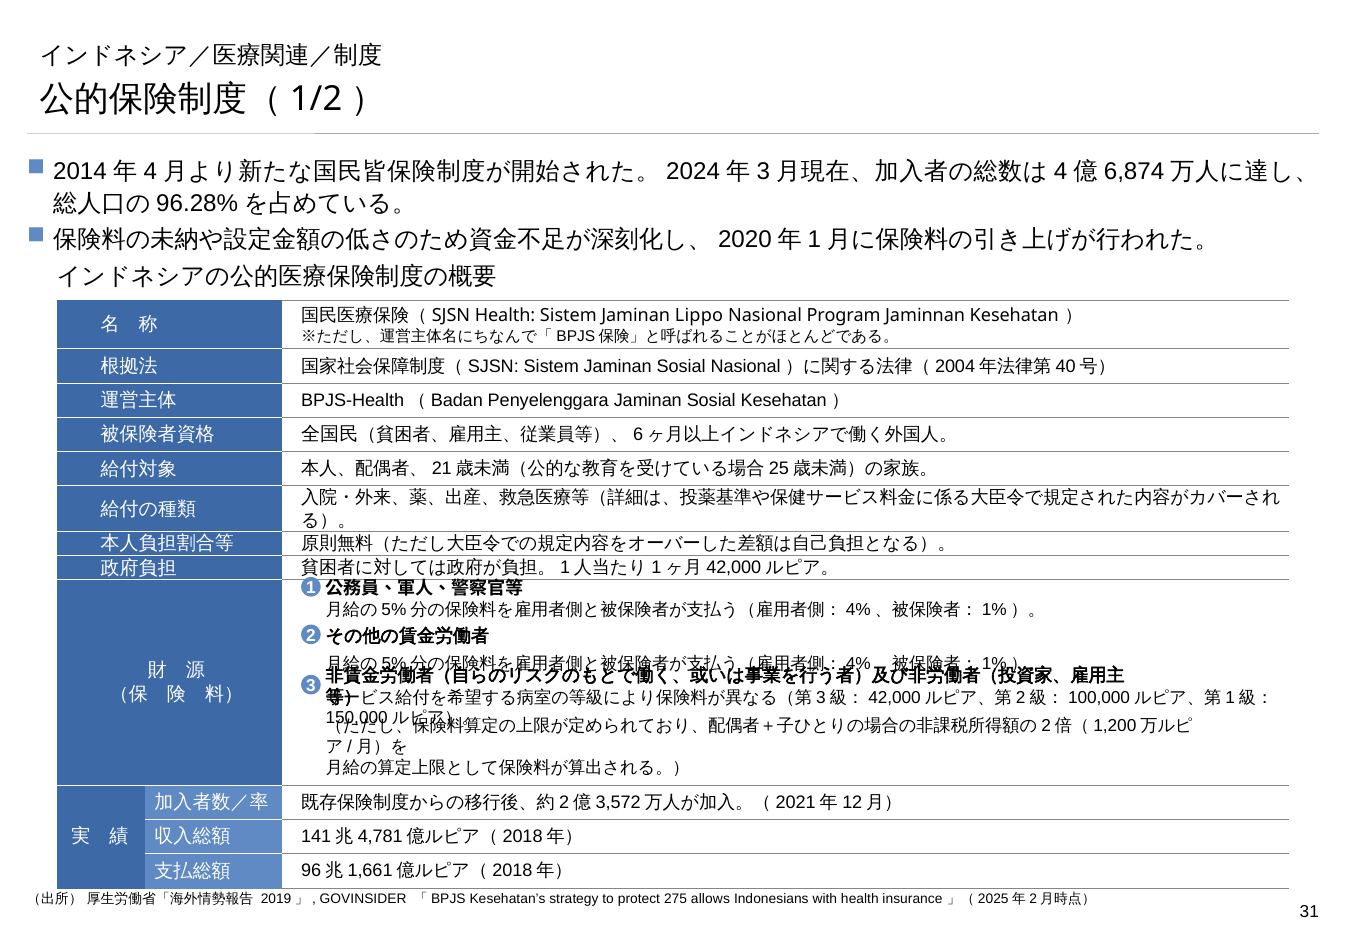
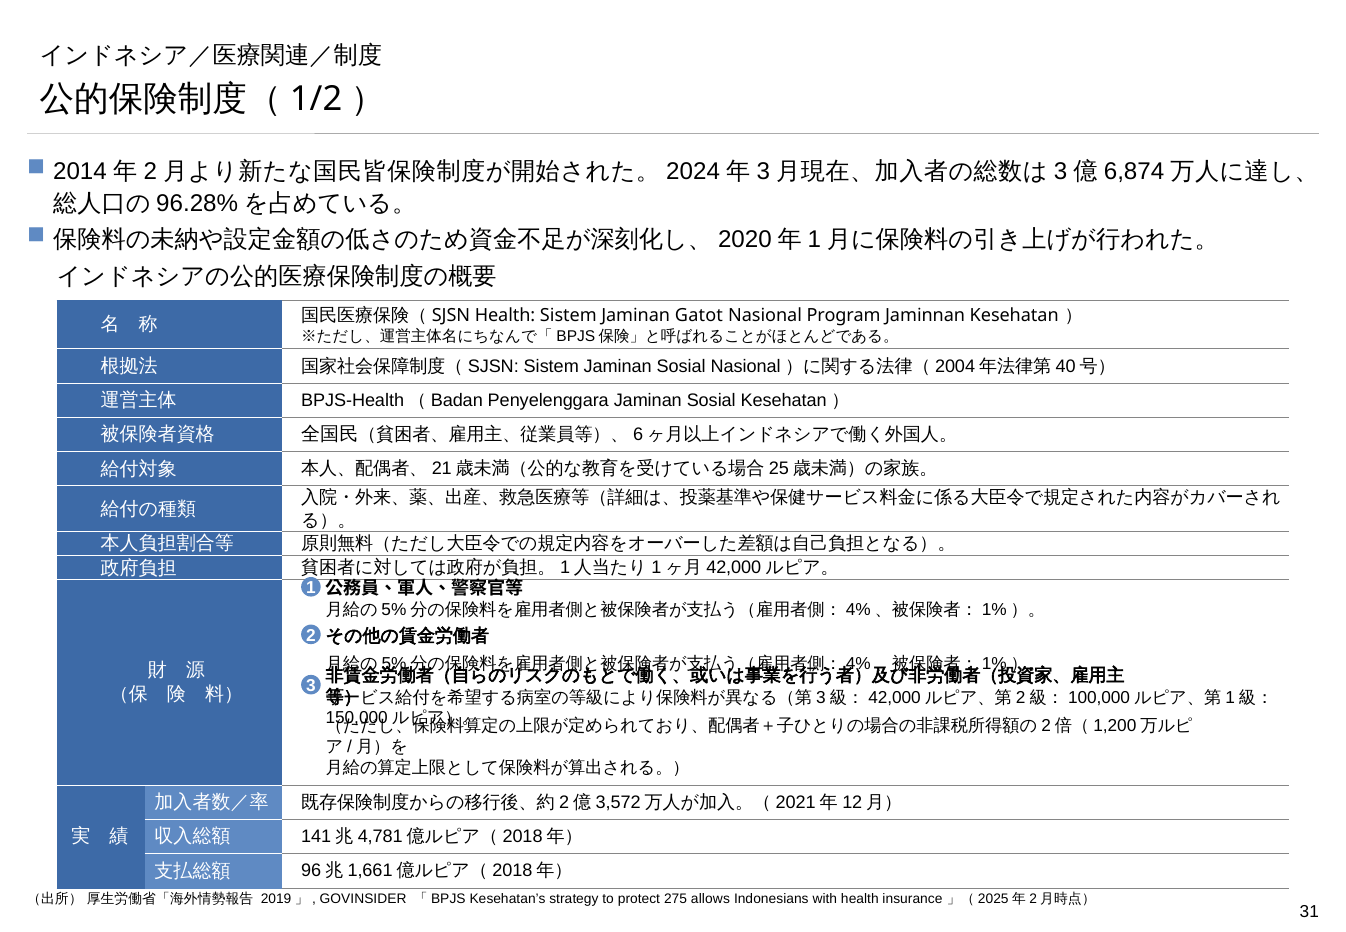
4: 4 -> 2 (150, 172)
4: 4 -> 3 (1061, 172)
Lippo: Lippo -> Gatot (699, 316)
